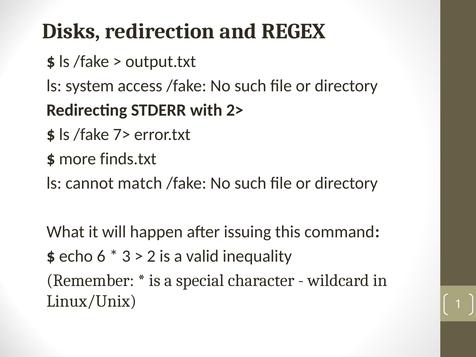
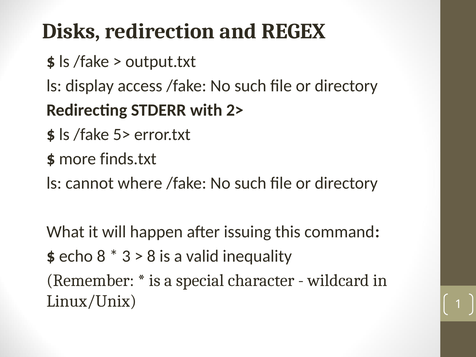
system: system -> display (90, 86)
7>: 7> -> 5> (122, 134)
match: match -> where (140, 183)
echo 6: 6 -> 8 (101, 256)
2: 2 -> 8 (151, 256)
